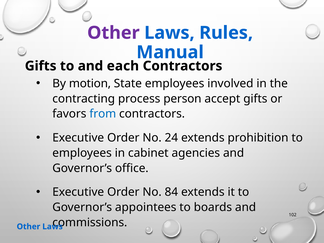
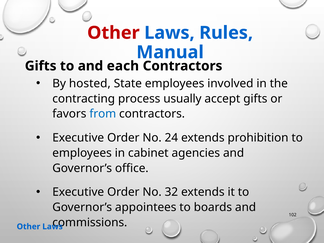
Other colour: purple -> red (113, 33)
motion: motion -> hosted (90, 84)
person: person -> usually (182, 99)
84: 84 -> 32 (171, 192)
